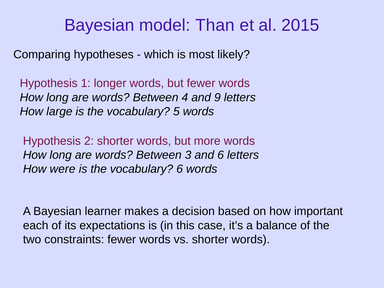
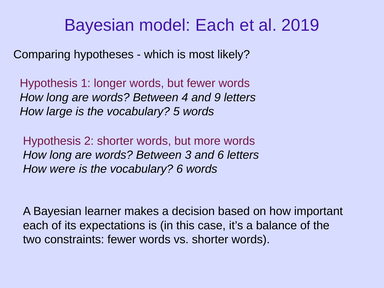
model Than: Than -> Each (215, 25)
2015: 2015 -> 2019 (300, 25)
